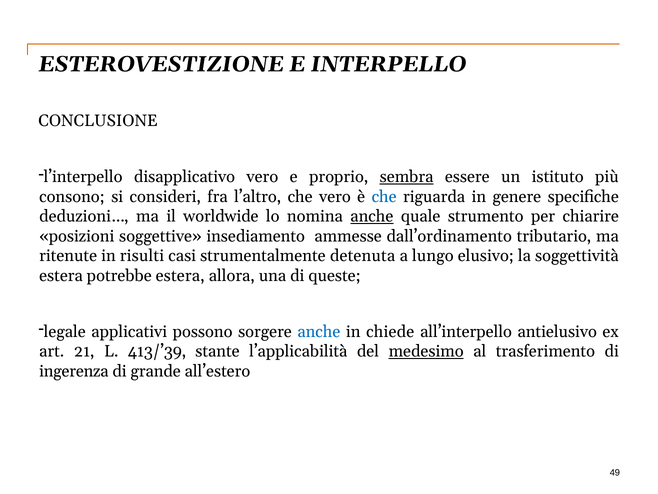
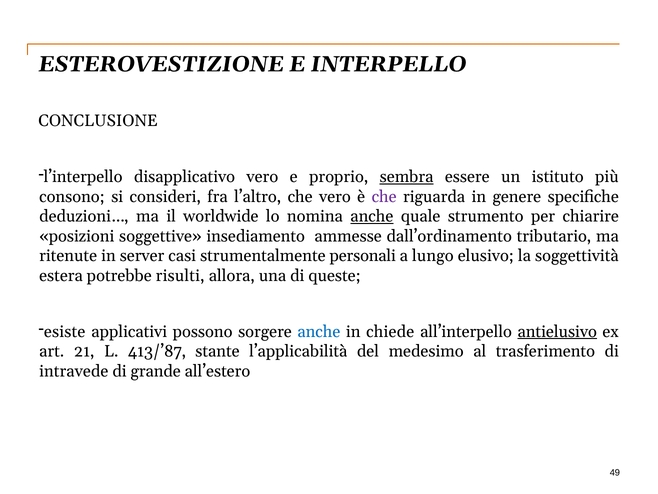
che colour: blue -> purple (384, 196)
risulti: risulti -> server (142, 256)
detenuta: detenuta -> personali (363, 256)
potrebbe estera: estera -> risulti (180, 275)
legale: legale -> esiste (65, 331)
antielusivo underline: none -> present (557, 331)
413/’39: 413/’39 -> 413/’87 (157, 351)
medesimo underline: present -> none (426, 351)
ingerenza: ingerenza -> intravede (74, 371)
